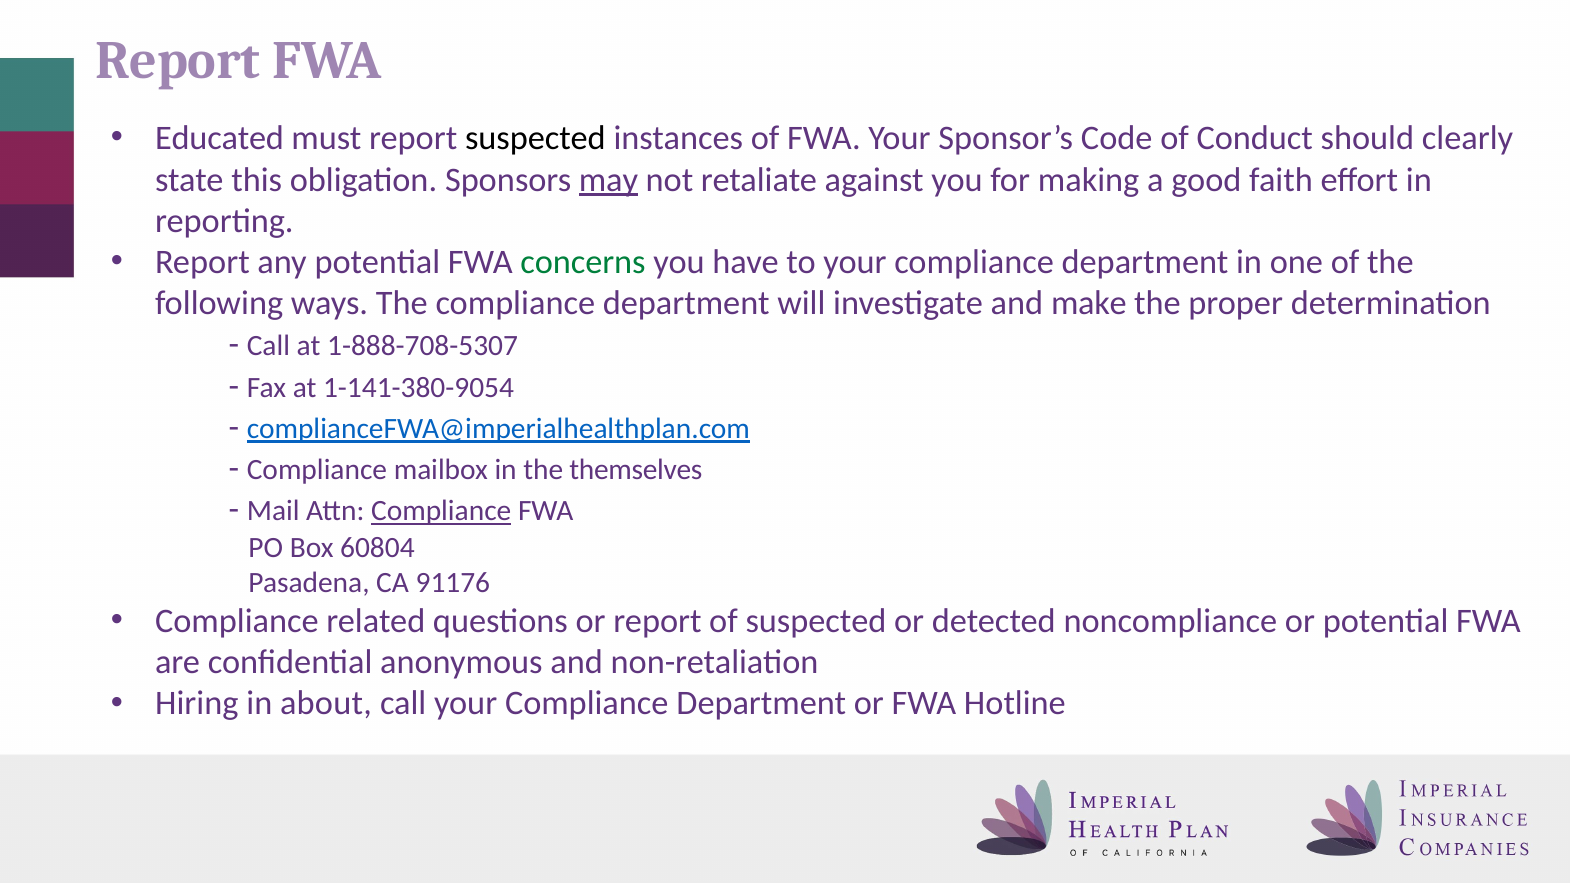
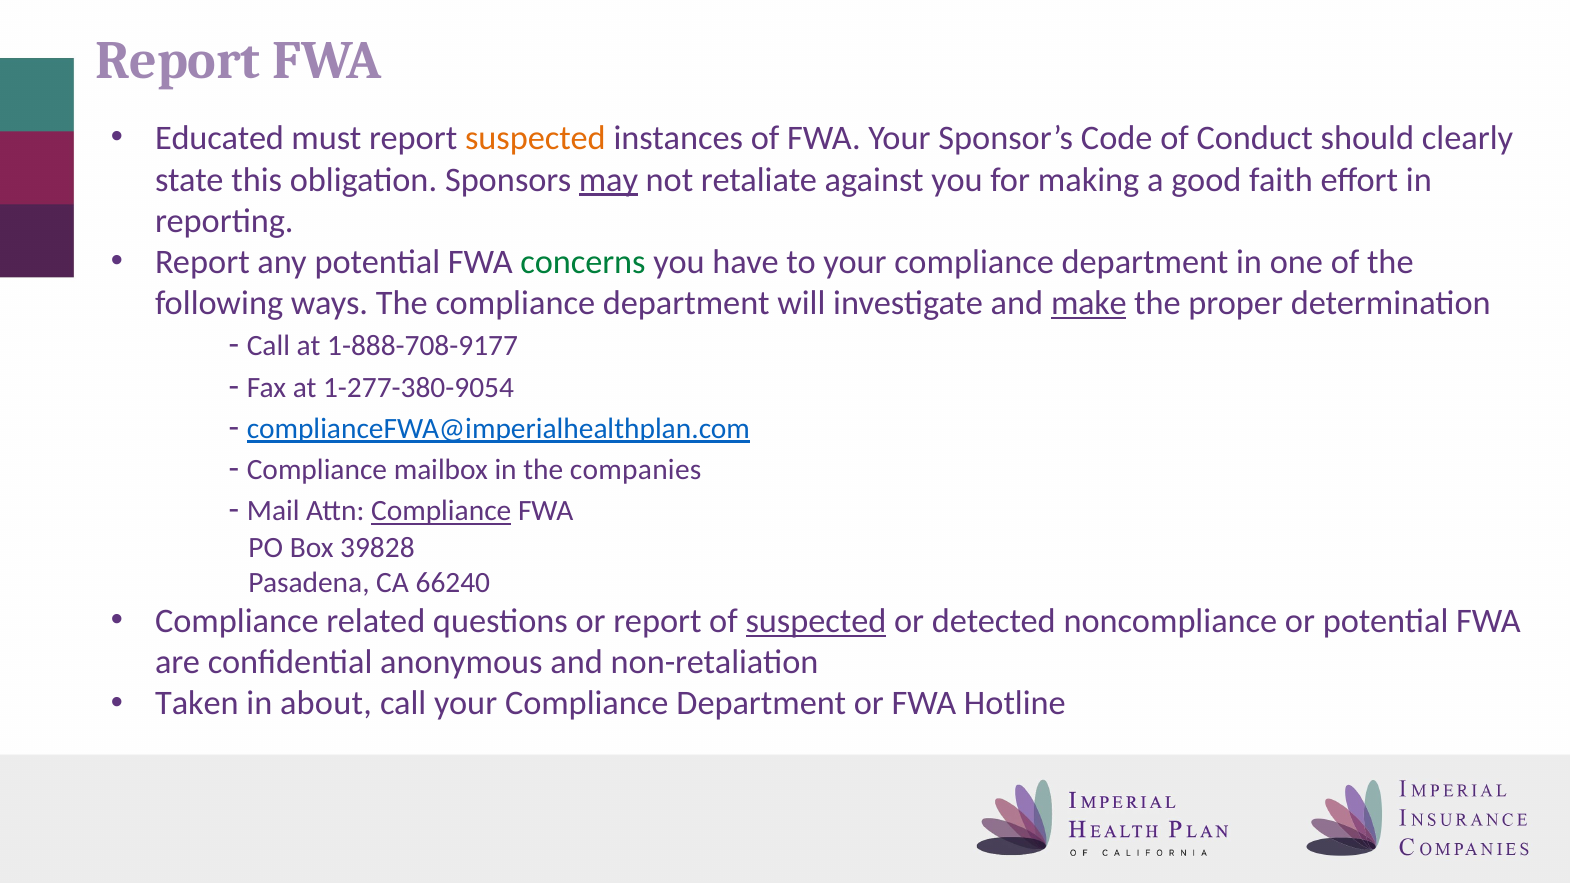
suspected colour: black -> orange (535, 139)
make underline: none -> present (1089, 303)
1-888-708-5307: 1-888-708-5307 -> 1-888-708-9177 (423, 346)
1-141-380-9054: 1-141-380-9054 -> 1-277-380-9054 (419, 387)
themselves: themselves -> companies (636, 470)
60804: 60804 -> 39828 (377, 547)
91176: 91176 -> 66240 (453, 583)
suspected underline: none -> present (816, 621)
Hiring: Hiring -> Taken (197, 704)
